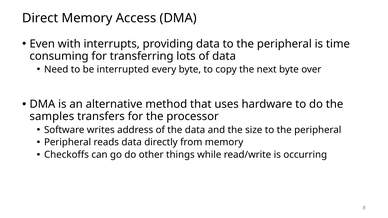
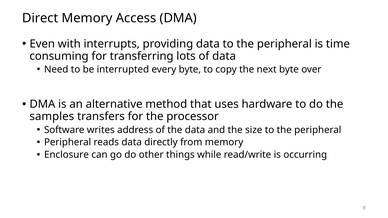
Checkoffs: Checkoffs -> Enclosure (66, 155)
